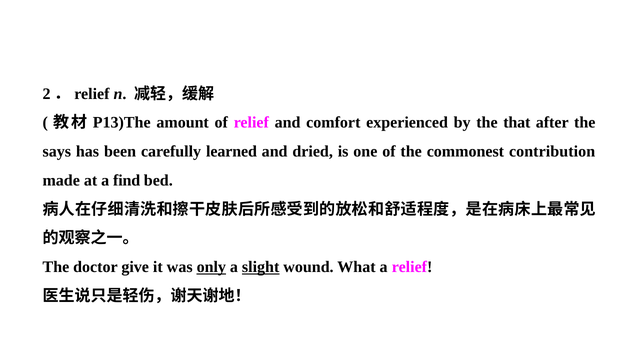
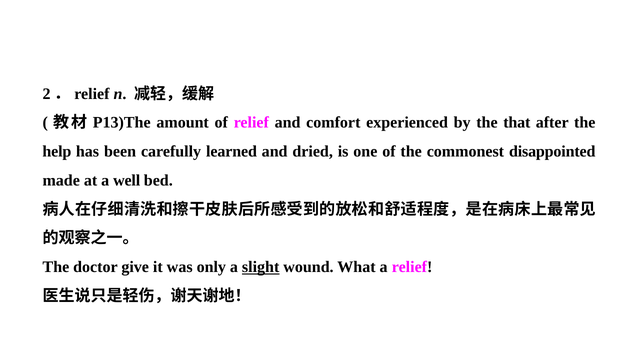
says: says -> help (57, 151)
contribution: contribution -> disappointed (552, 151)
find: find -> well (127, 180)
only underline: present -> none (211, 267)
